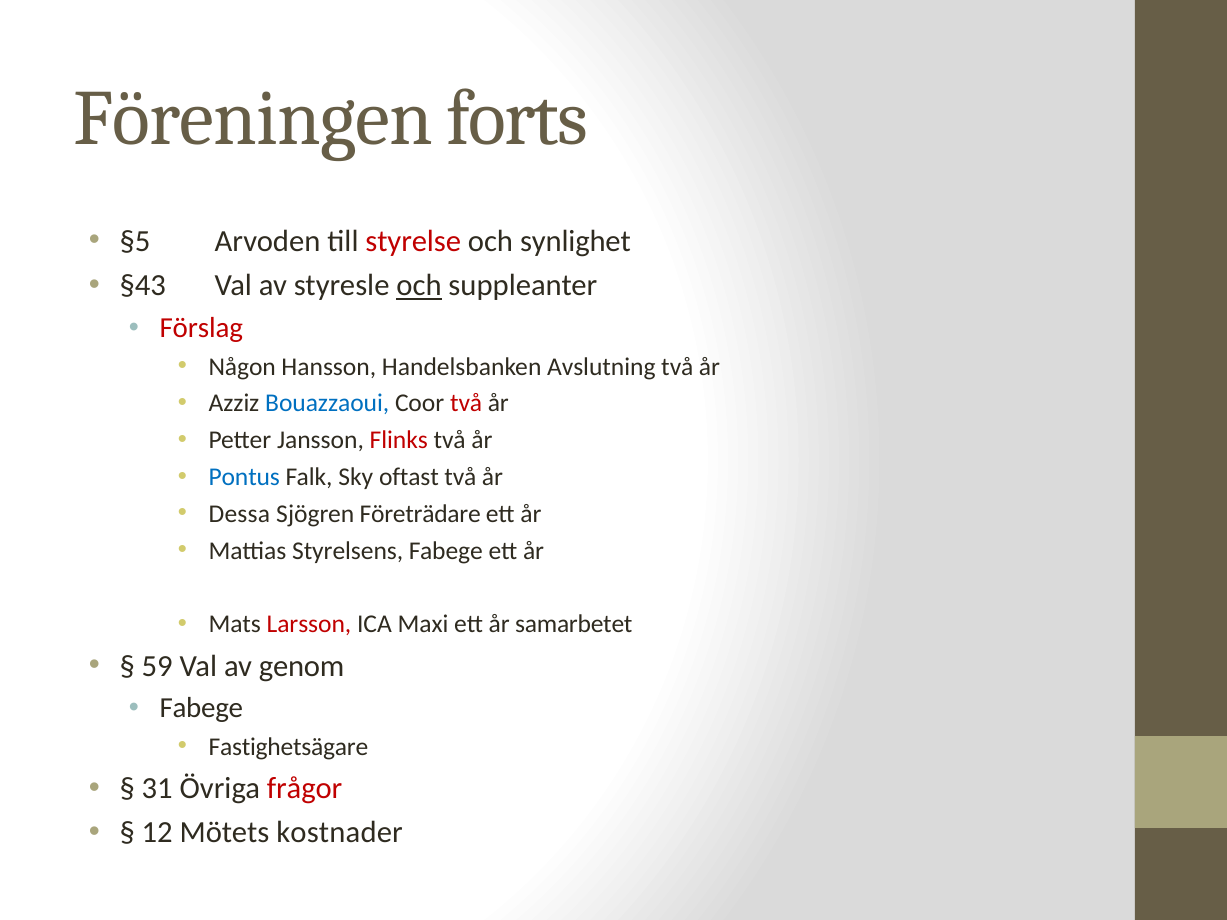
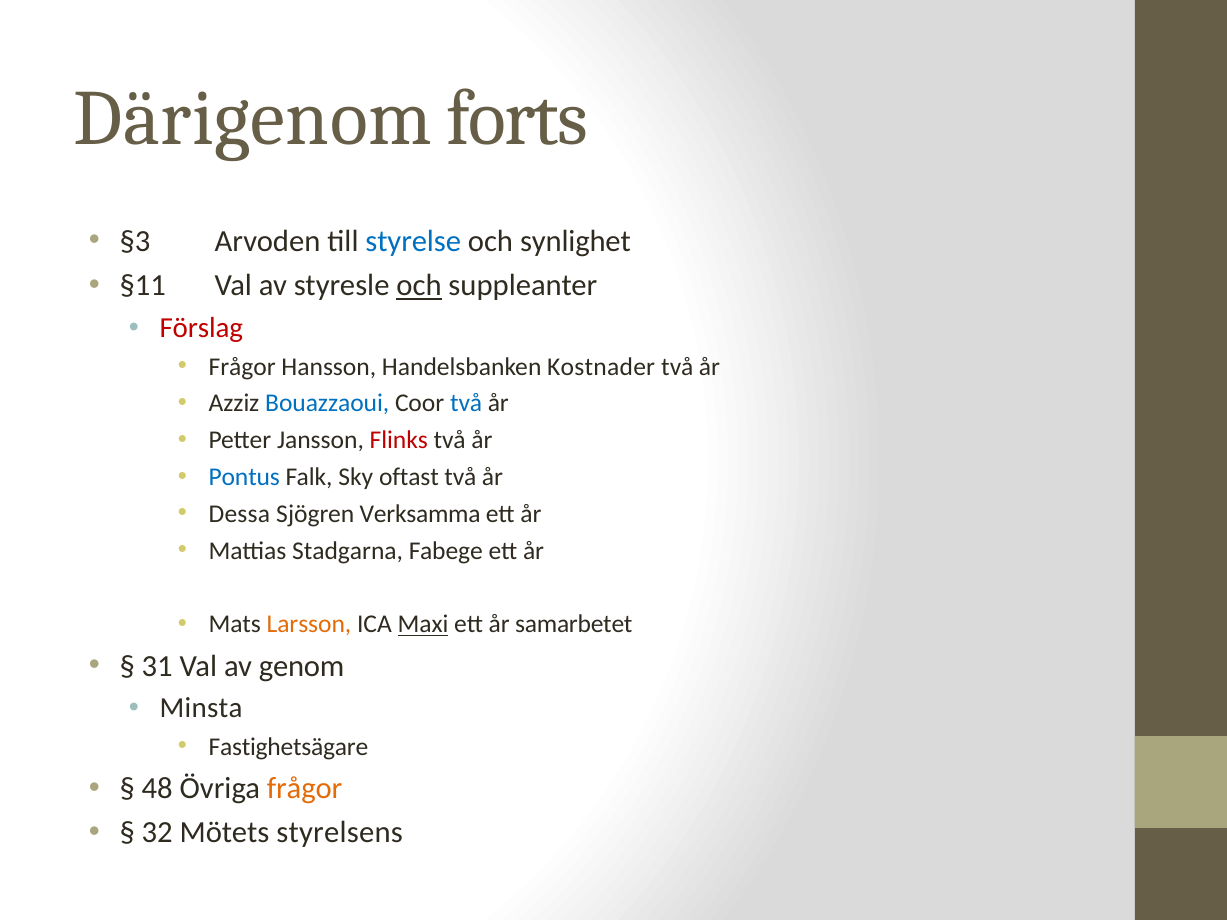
Föreningen: Föreningen -> Därigenom (253, 119)
§5: §5 -> §3 (135, 241)
styrelse colour: red -> blue (413, 241)
§43: §43 -> §11 (143, 286)
Någon: Någon -> Frågor (242, 367)
Avslutning: Avslutning -> Kostnader (601, 367)
två colour: red -> blue (466, 404)
Företrädare: Företrädare -> Verksamma (420, 514)
Styrelsens: Styrelsens -> Stadgarna (348, 551)
Larsson colour: red -> orange (309, 624)
Maxi underline: none -> present (423, 624)
59: 59 -> 31 (157, 666)
Fabege: Fabege -> Minsta (201, 709)
31: 31 -> 48 (157, 789)
frågor colour: red -> orange (305, 789)
12: 12 -> 32 (157, 833)
kostnader: kostnader -> styrelsens (340, 833)
